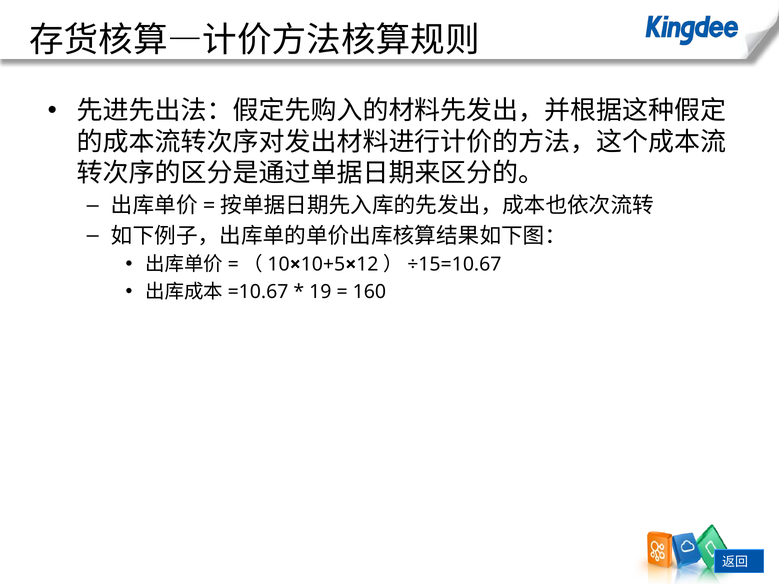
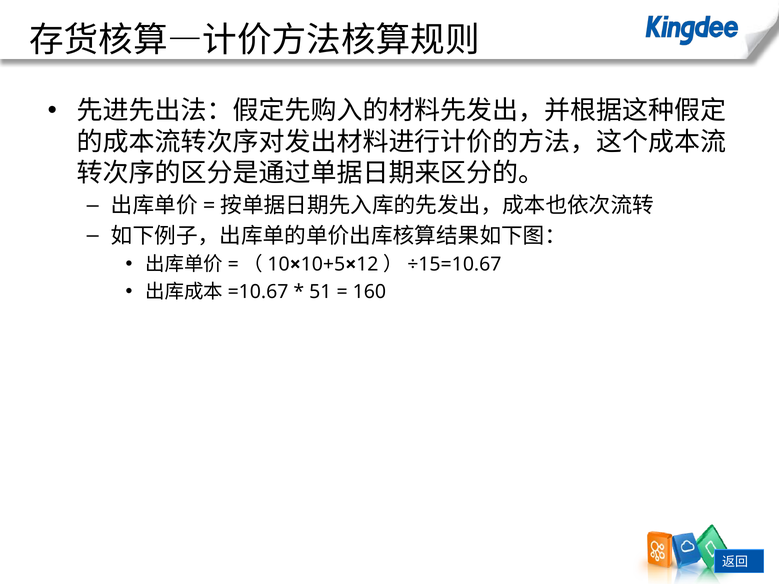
19: 19 -> 51 (320, 292)
